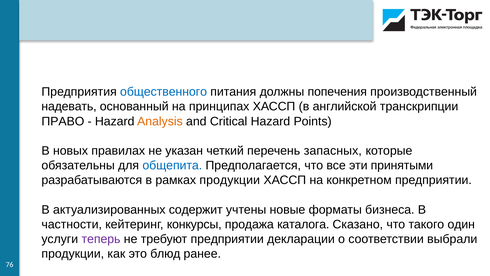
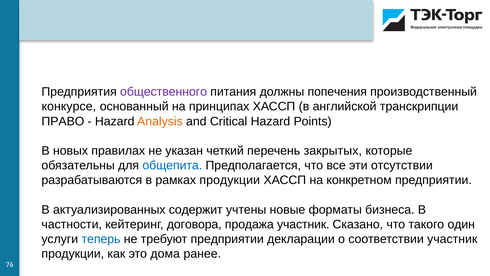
общественного colour: blue -> purple (164, 92)
надевать: надевать -> конкурсе (69, 106)
запасных: запасных -> закрытых (333, 151)
принятыми: принятыми -> отсутствии (402, 165)
конкурсы: конкурсы -> договора (194, 224)
продажа каталога: каталога -> участник (303, 224)
теперь colour: purple -> blue (101, 239)
соответствии выбрали: выбрали -> участник (452, 239)
блюд: блюд -> дома (165, 253)
